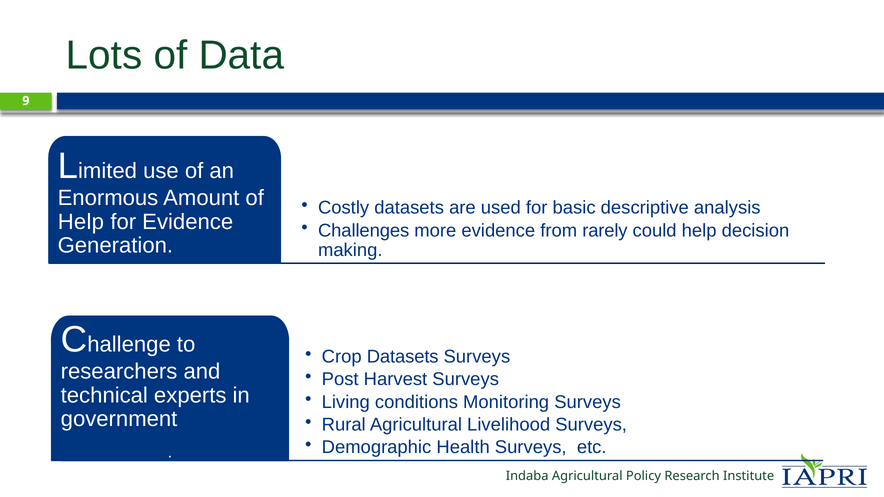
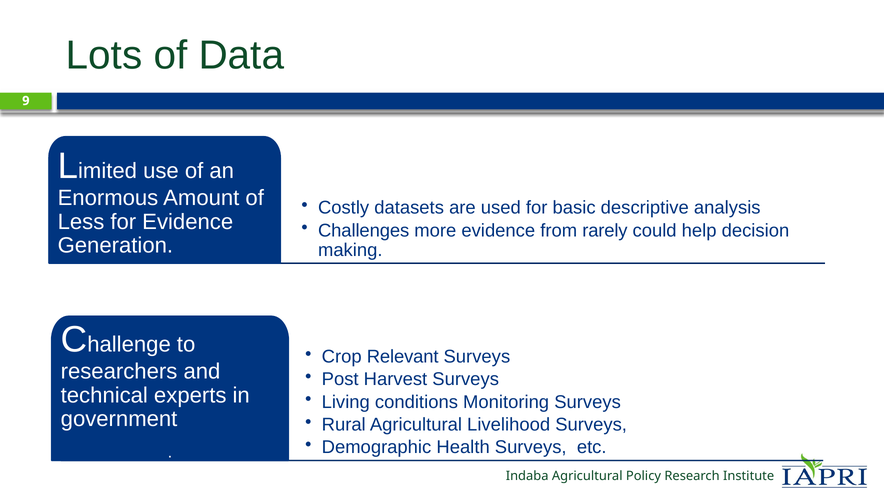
Help: Help -> Less (81, 222)
Crop Datasets: Datasets -> Relevant (403, 357)
